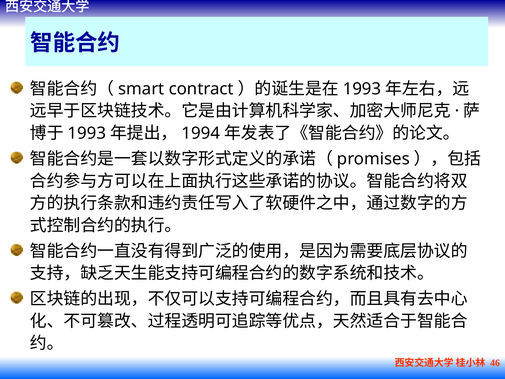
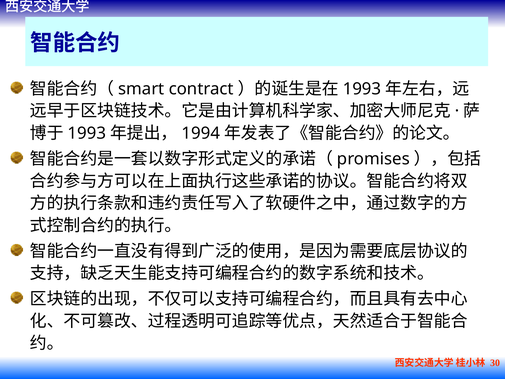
46: 46 -> 30 (495, 363)
